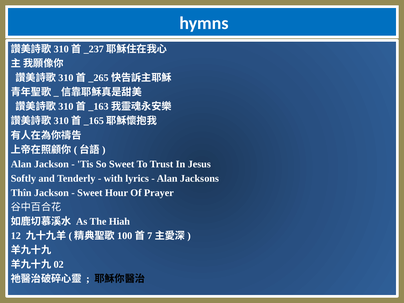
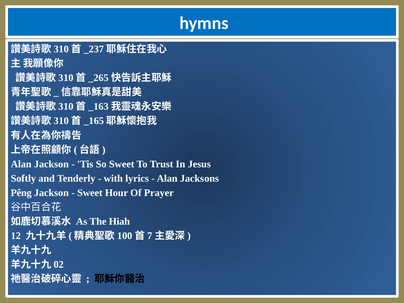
Thîn: Thîn -> Pêng (21, 193)
